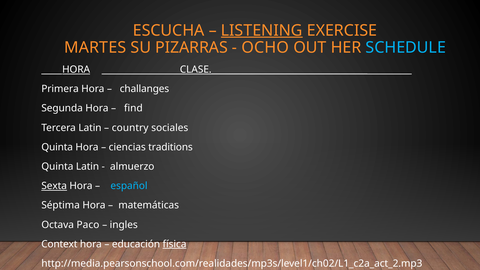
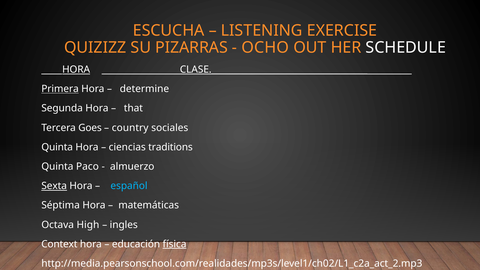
LISTENING underline: present -> none (262, 30)
MARTES: MARTES -> QUIZIZZ (95, 48)
SCHEDULE colour: light blue -> white (406, 48)
Primera underline: none -> present (60, 89)
challanges: challanges -> determine (144, 89)
find: find -> that (133, 108)
Tercera Latin: Latin -> Goes (90, 128)
Quinta Latin: Latin -> Paco (87, 167)
Paco: Paco -> High (88, 225)
